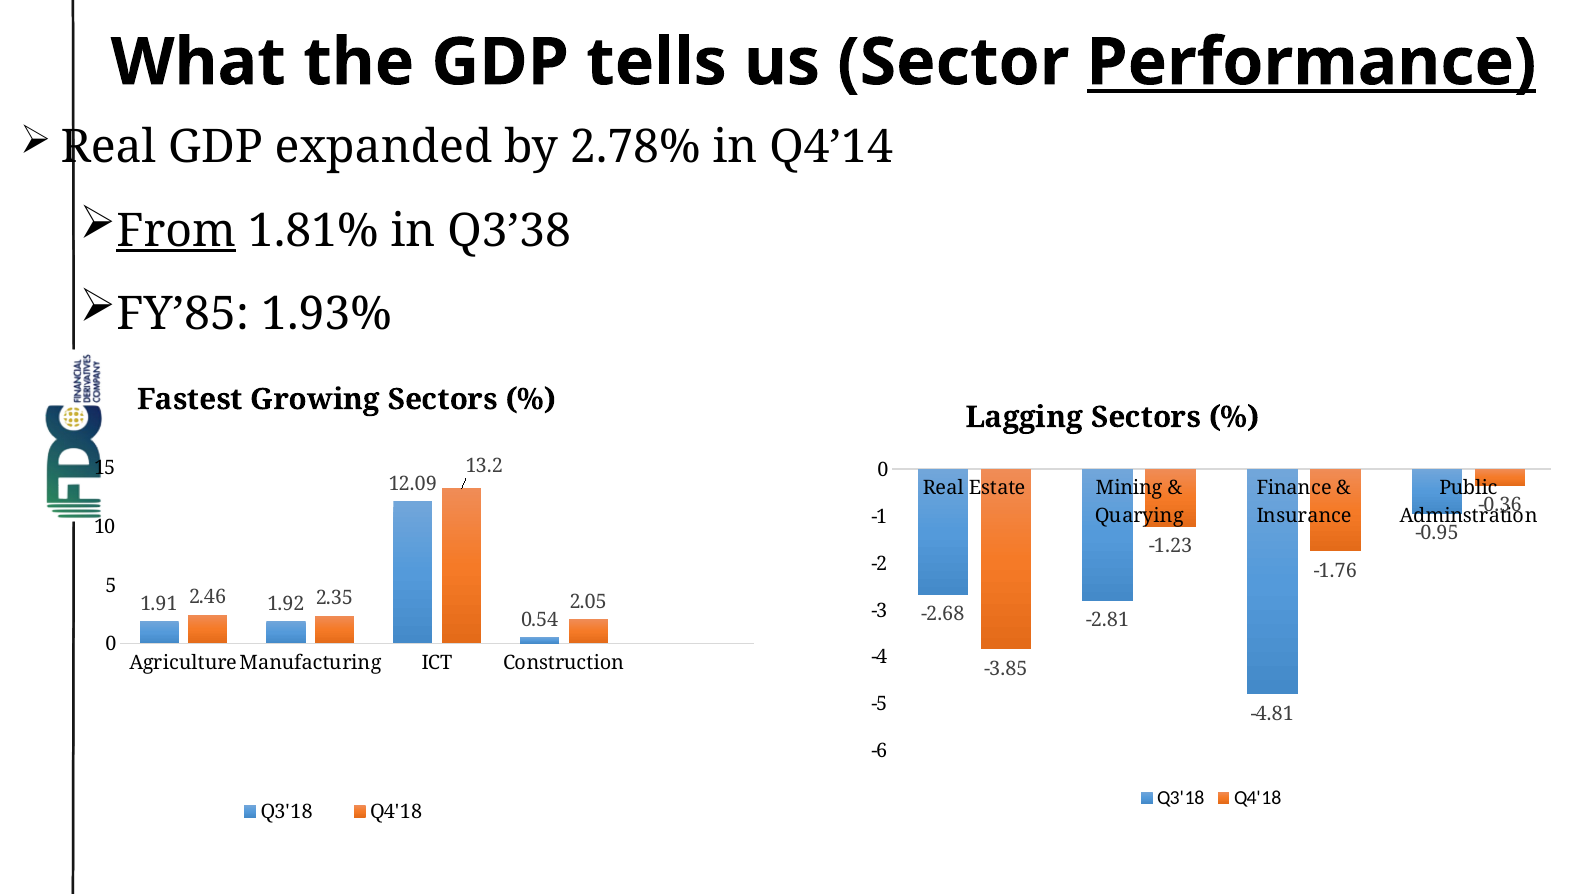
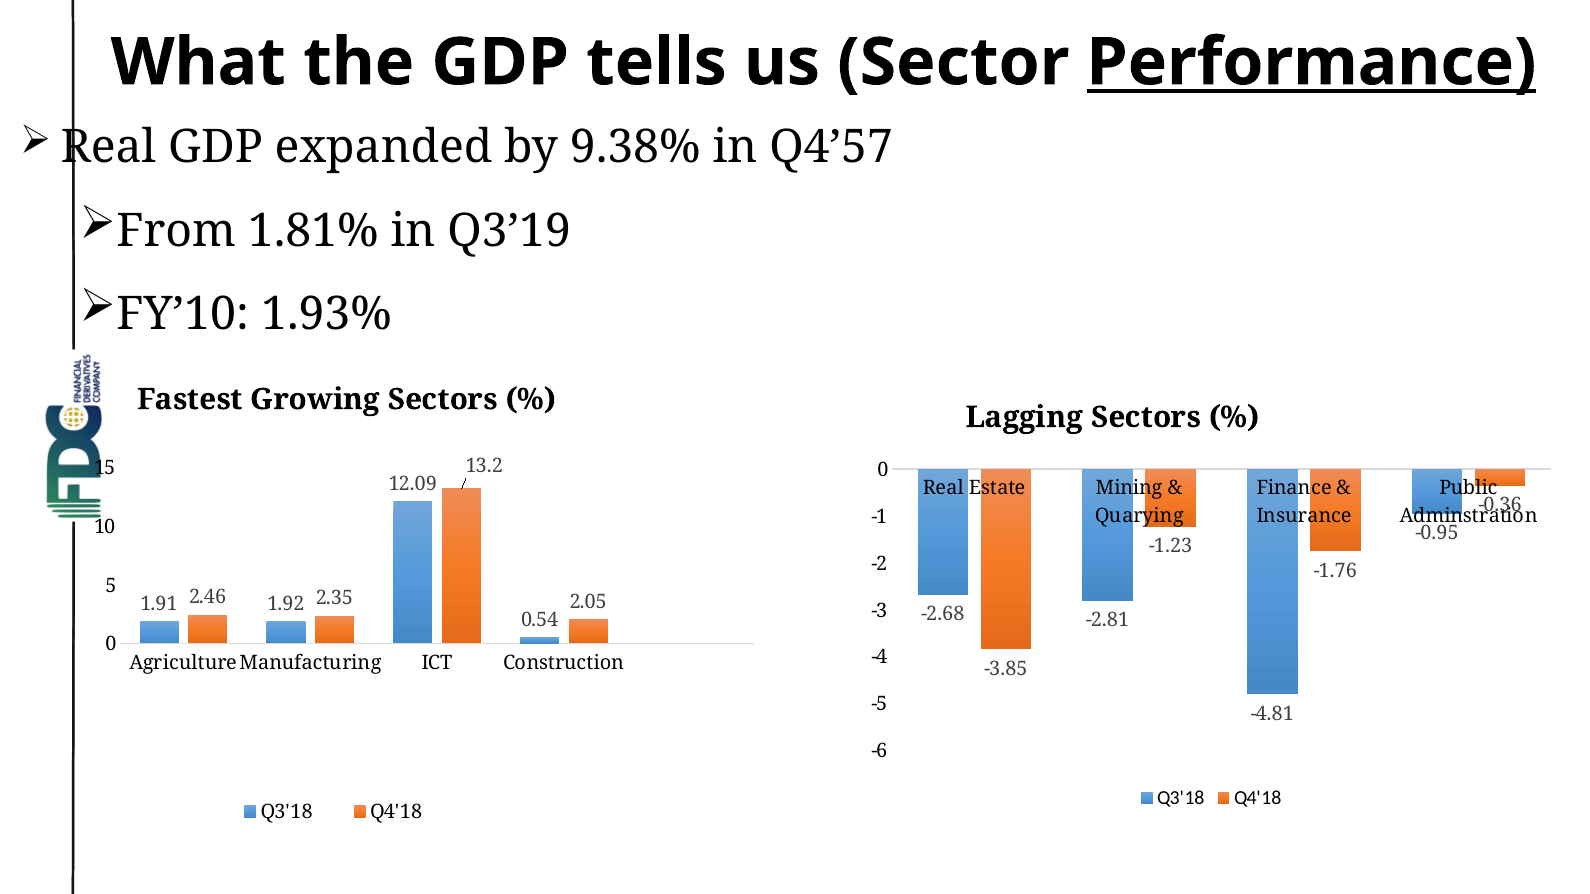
2.78%: 2.78% -> 9.38% (635, 147)
Q4’14: Q4’14 -> Q4’57 (831, 147)
From underline: present -> none (176, 231)
Q3’38: Q3’38 -> Q3’19 (509, 231)
FY’85: FY’85 -> FY’10 (183, 314)
